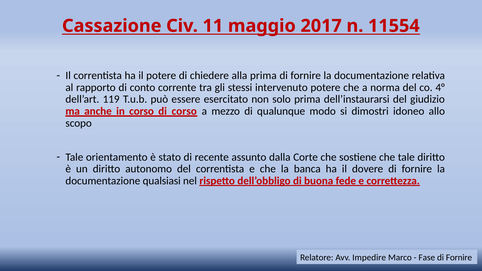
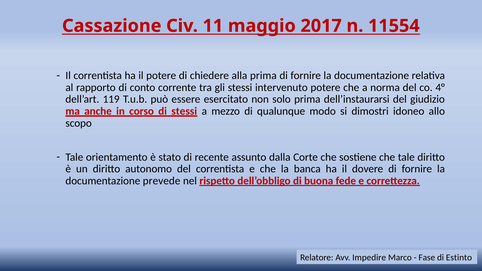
di corso: corso -> stessi (184, 111)
qualsiasi: qualsiasi -> prevede (162, 181)
Fornire: Fornire -> Estinto (459, 258)
